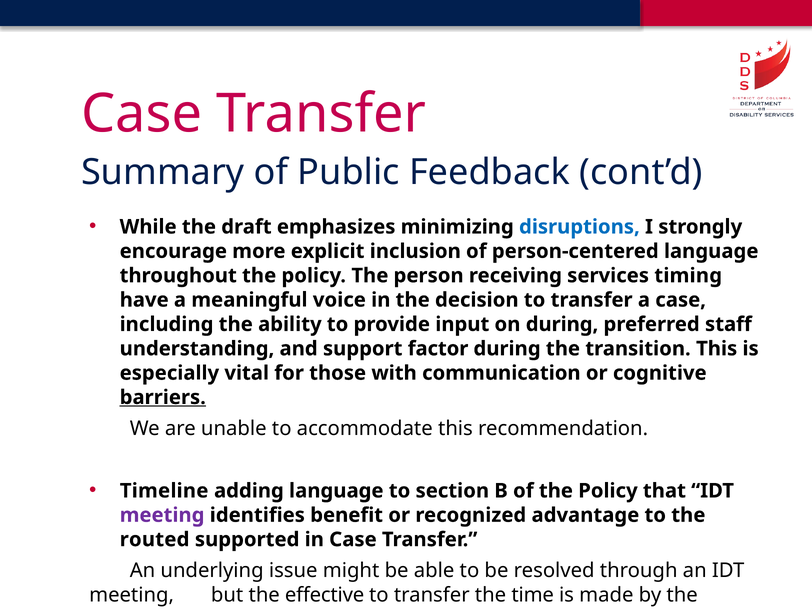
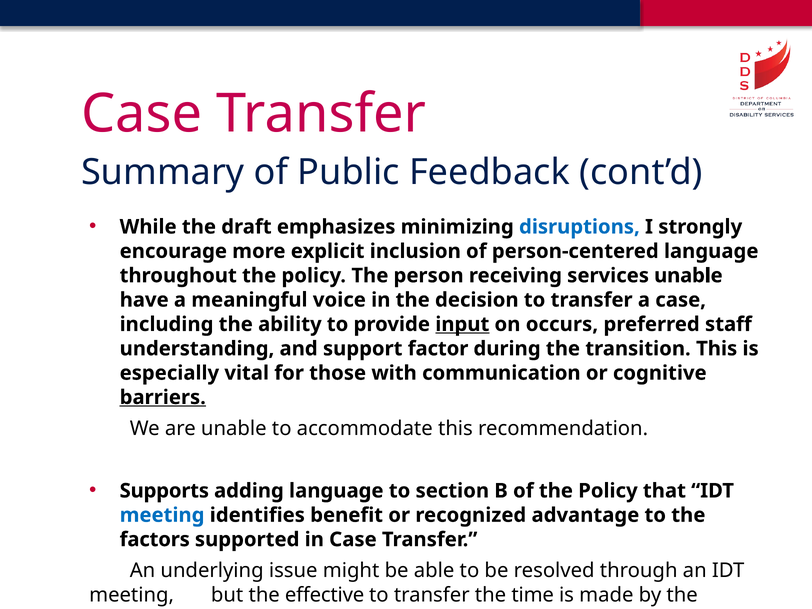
services timing: timing -> unable (688, 276)
input underline: none -> present (462, 324)
on during: during -> occurs (562, 324)
Timeline: Timeline -> Supports (164, 491)
meeting colour: purple -> blue (162, 515)
routed: routed -> factors (155, 540)
